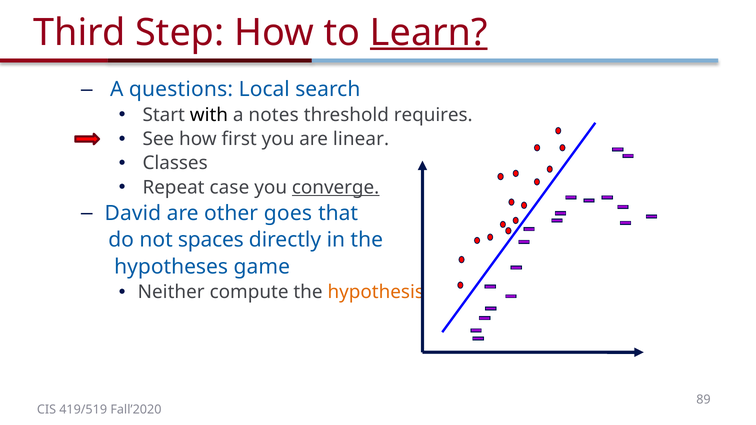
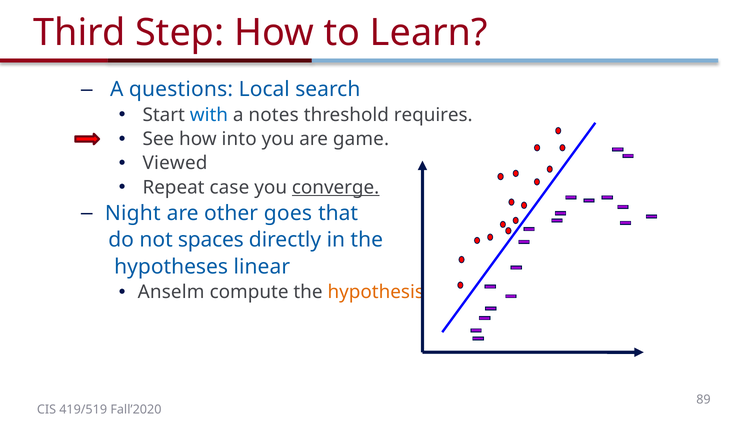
Learn underline: present -> none (429, 33)
with colour: black -> blue (209, 115)
first: first -> into (239, 139)
linear: linear -> game (361, 139)
Classes: Classes -> Viewed (175, 163)
David: David -> Night (133, 213)
game: game -> linear (262, 267)
Neither: Neither -> Anselm (171, 292)
